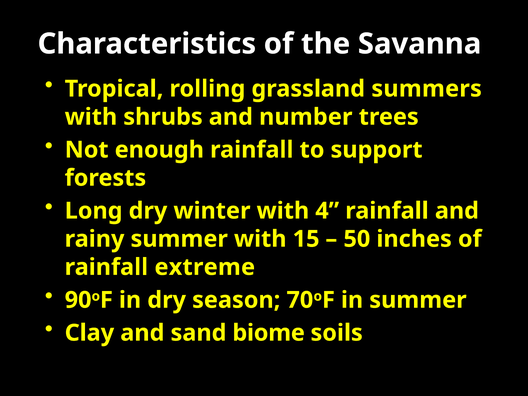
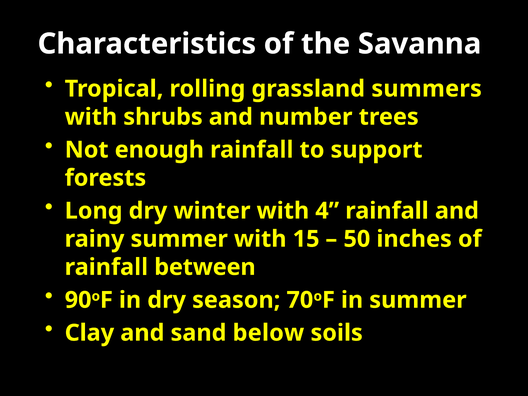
extreme: extreme -> between (205, 267)
biome: biome -> below (268, 333)
